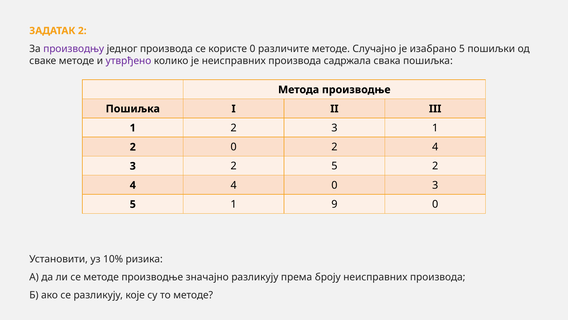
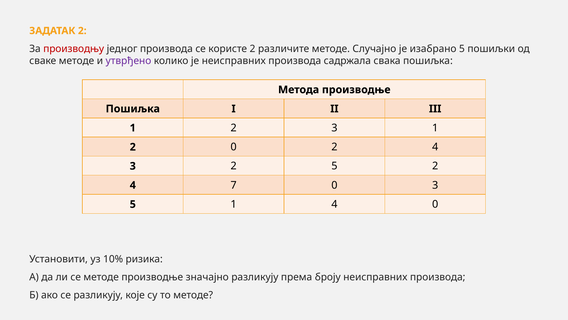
производњу colour: purple -> red (74, 49)
користе 0: 0 -> 2 (253, 49)
4 4: 4 -> 7 (234, 185)
1 9: 9 -> 4 (334, 204)
